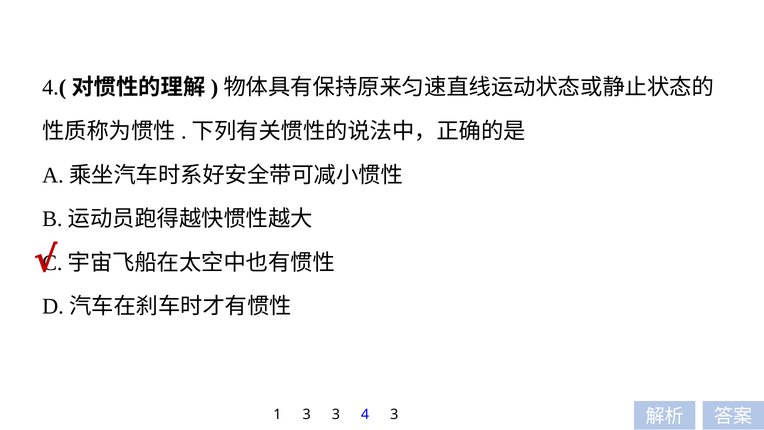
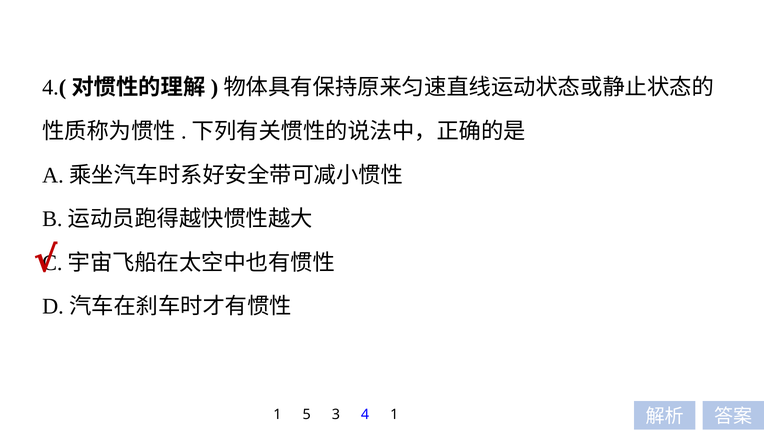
1 3: 3 -> 5 (307, 415)
4 3: 3 -> 1 (394, 415)
